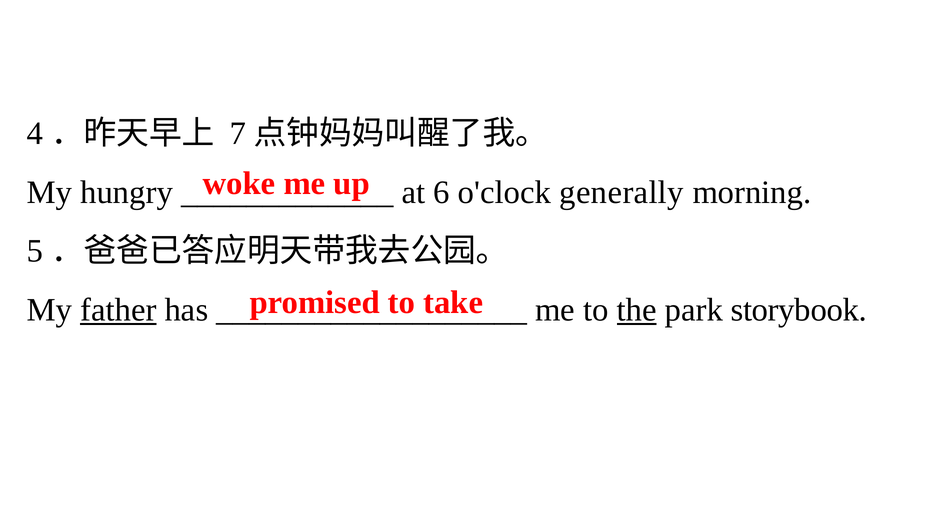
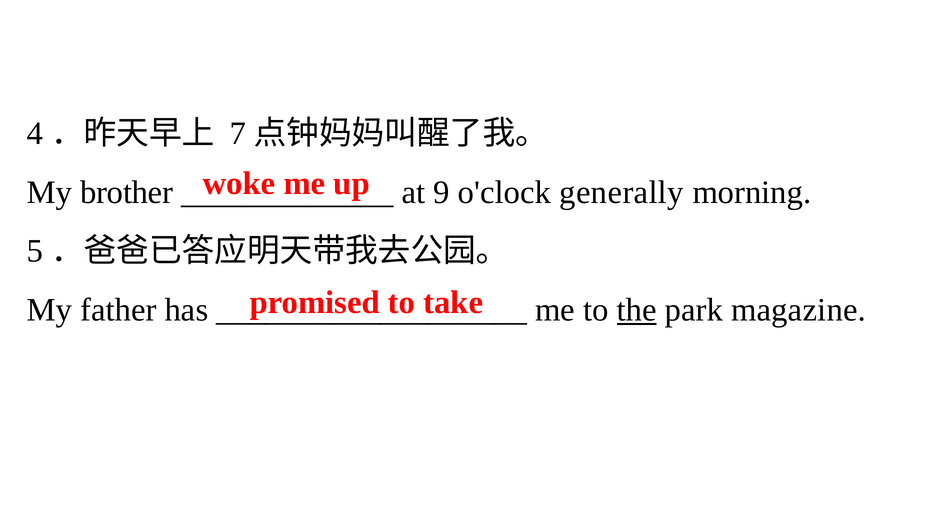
hungry: hungry -> brother (127, 192)
6: 6 -> 9 (442, 192)
father underline: present -> none (118, 310)
storybook: storybook -> magazine (798, 310)
